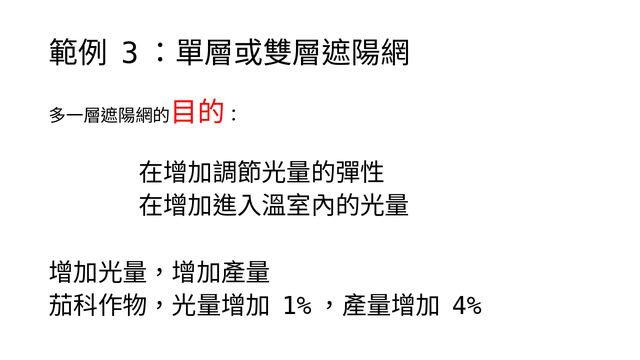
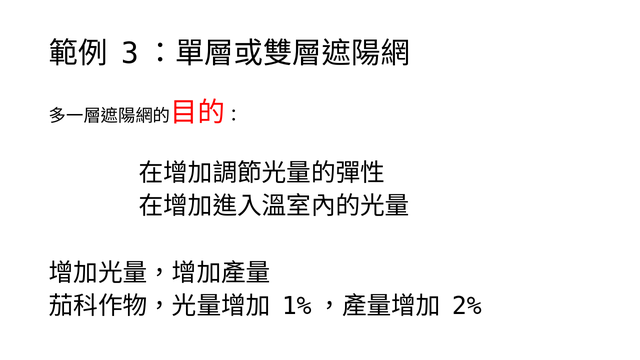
4%: 4% -> 2% (467, 306)
